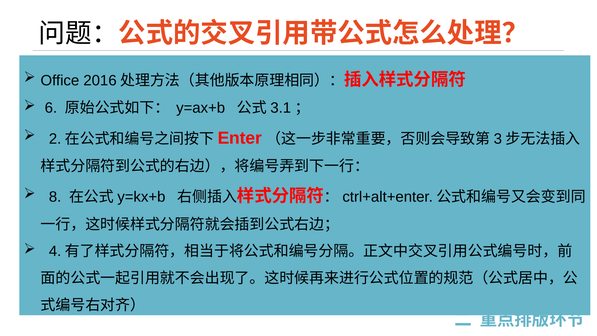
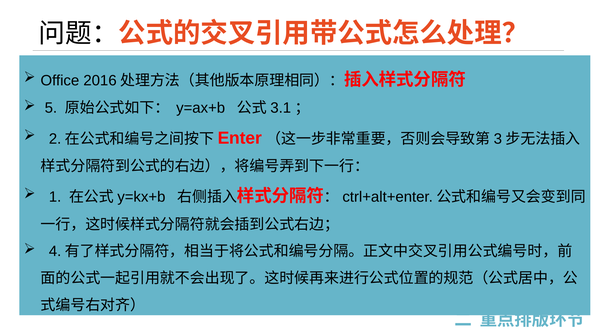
6: 6 -> 5 (51, 108)
8: 8 -> 1 (55, 197)
